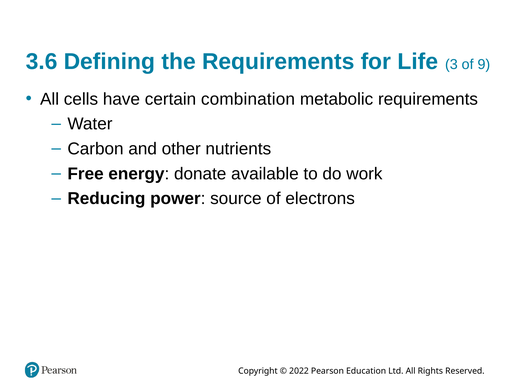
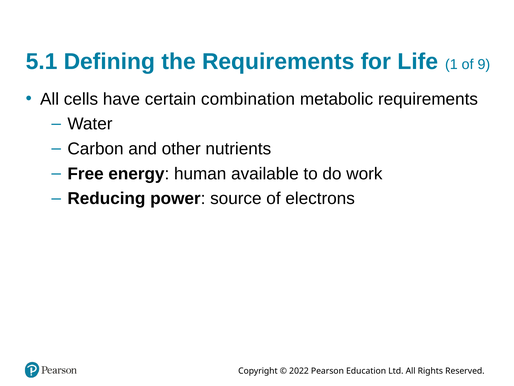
3.6: 3.6 -> 5.1 (42, 62)
3: 3 -> 1 (451, 64)
donate: donate -> human (200, 174)
